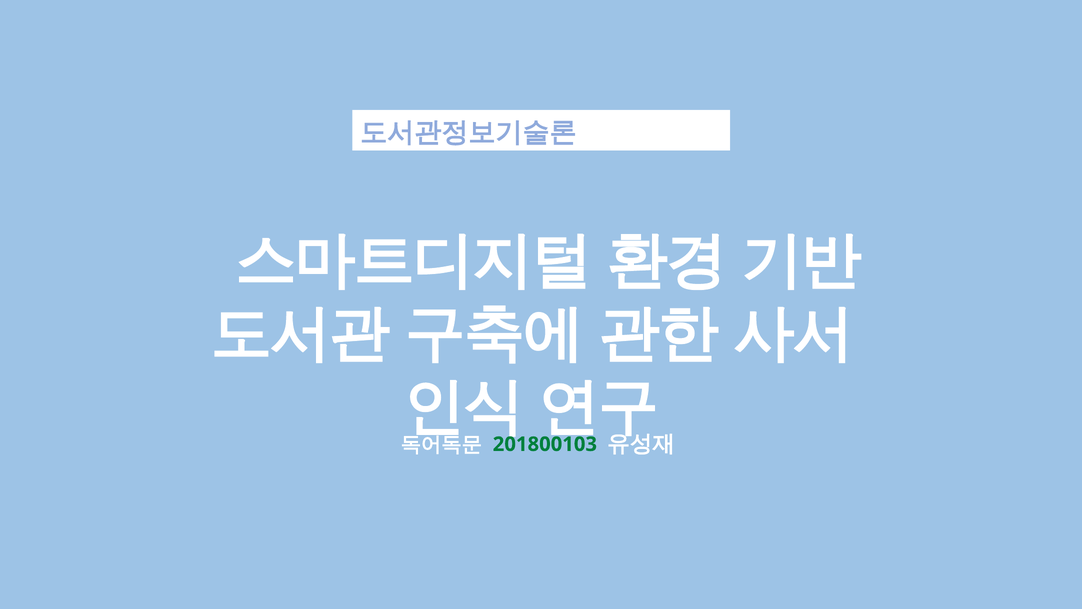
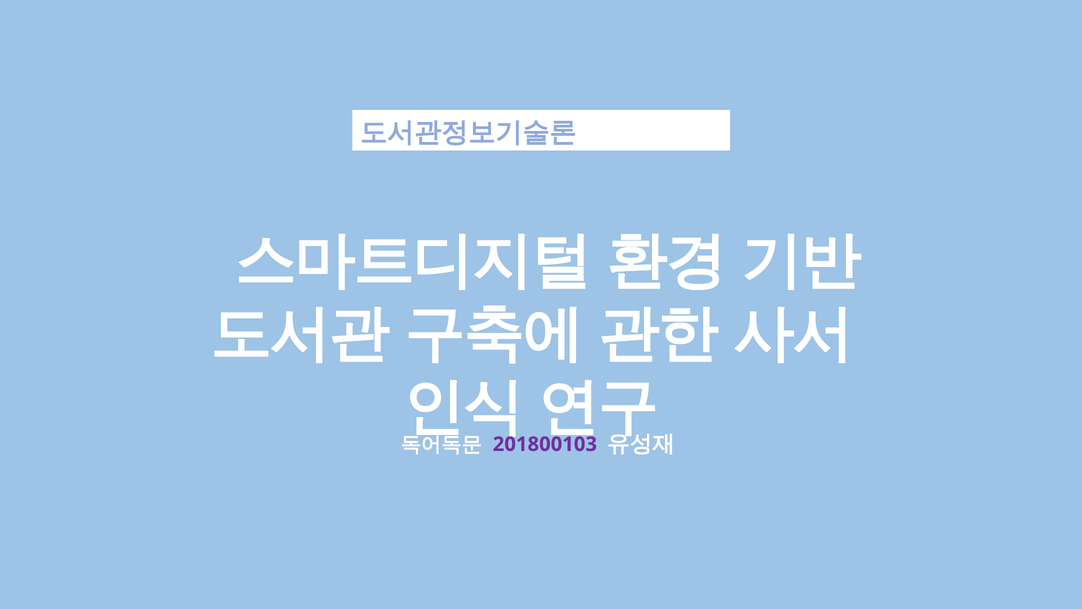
201800103 colour: green -> purple (545, 444)
